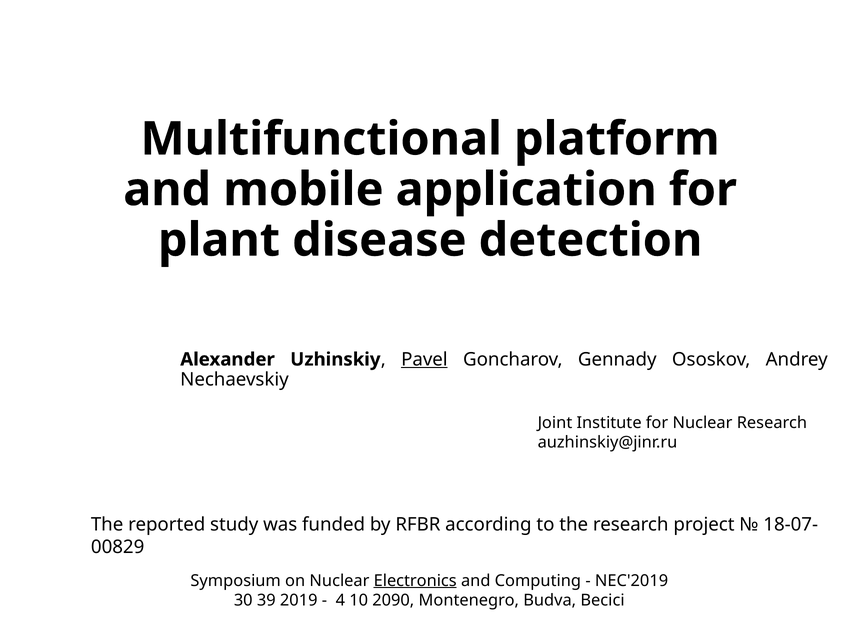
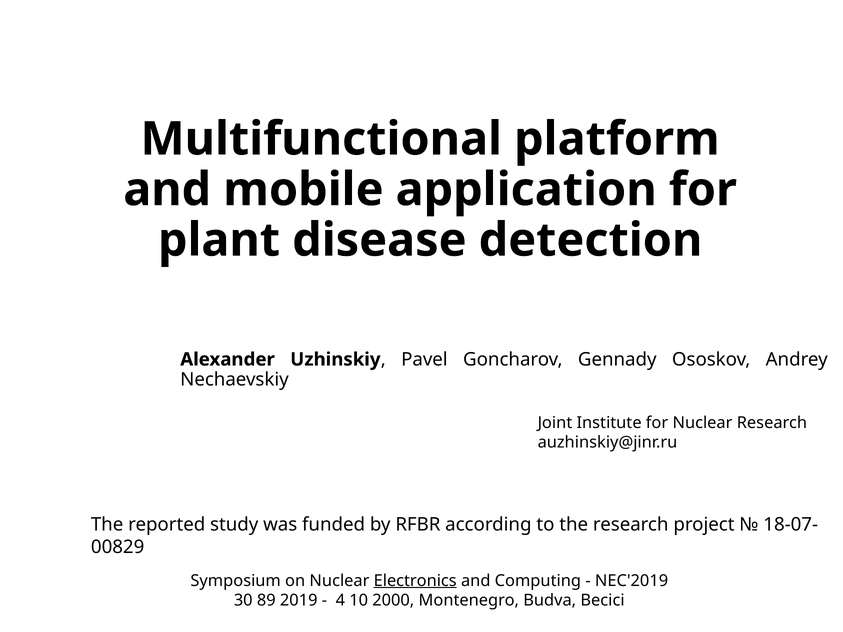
Pavel underline: present -> none (424, 360)
39: 39 -> 89 (266, 601)
2090: 2090 -> 2000 (393, 601)
